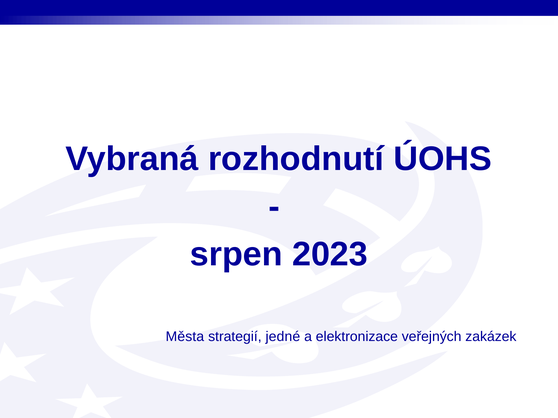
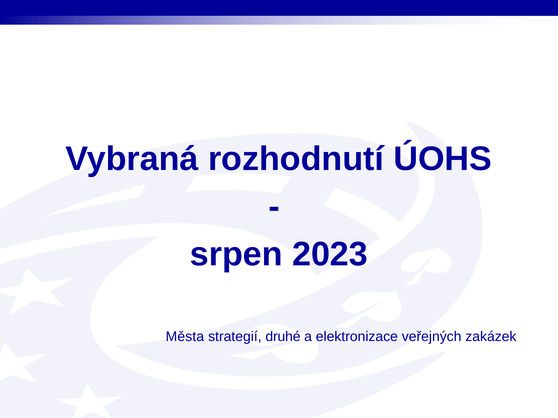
jedné: jedné -> druhé (283, 337)
